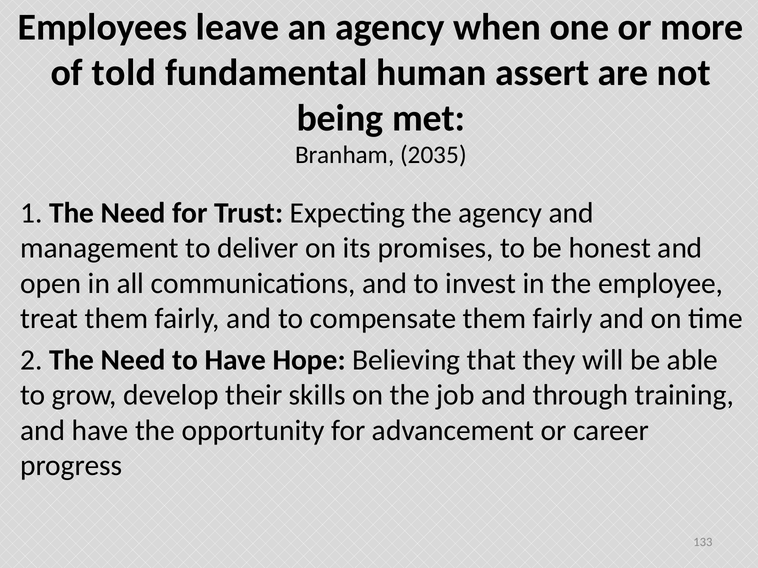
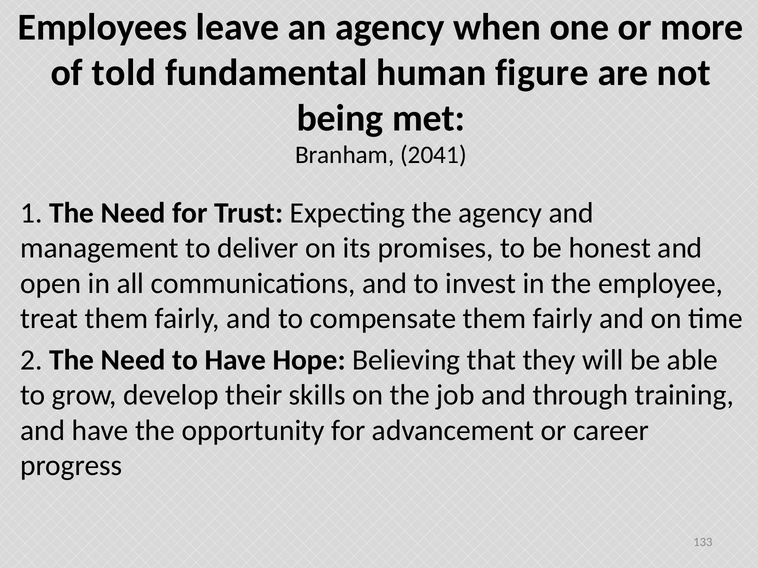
assert: assert -> figure (542, 73)
2035: 2035 -> 2041 (433, 155)
